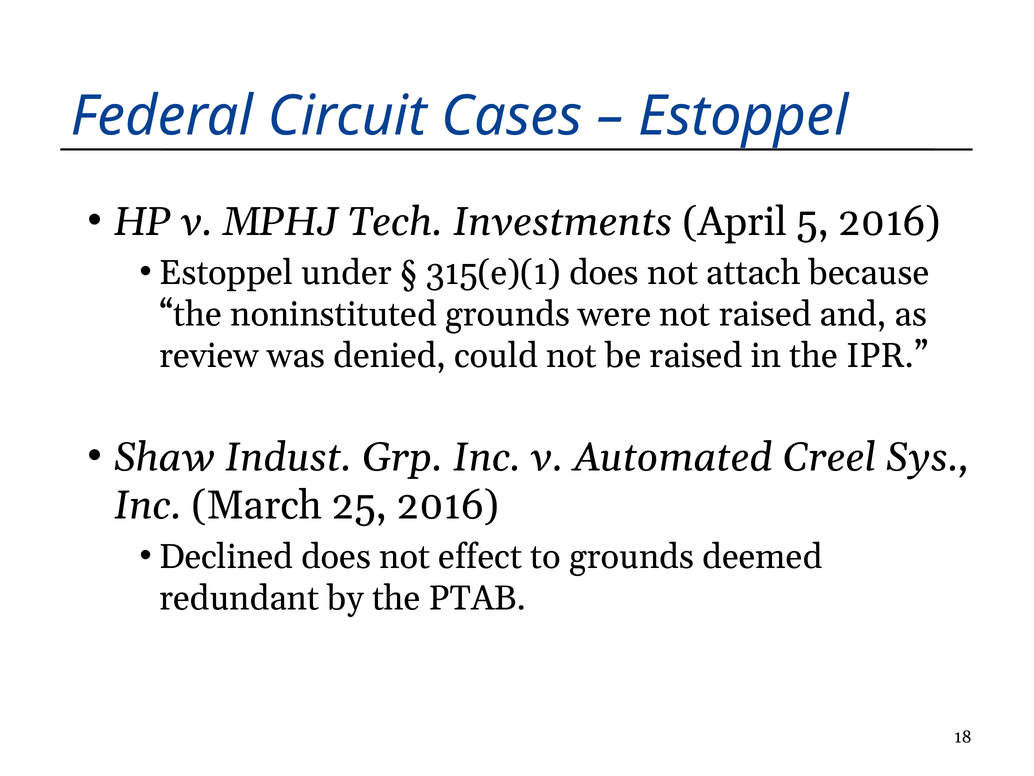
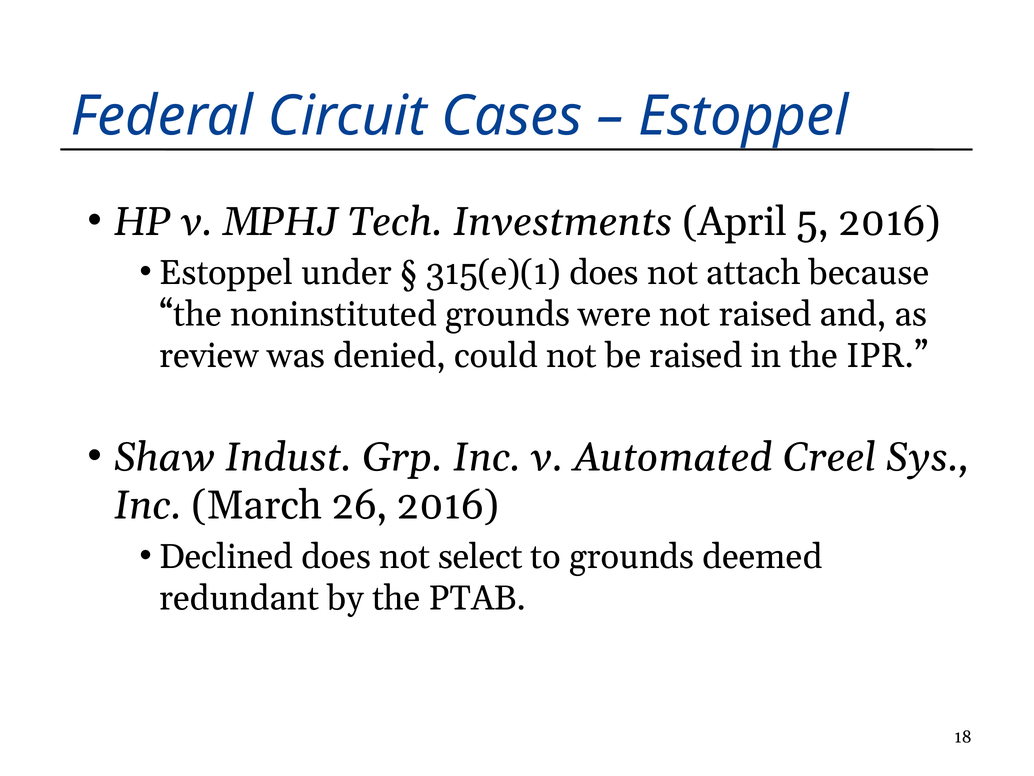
25: 25 -> 26 (360, 505)
effect: effect -> select (480, 556)
